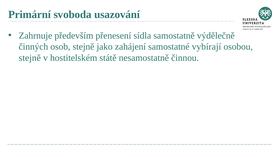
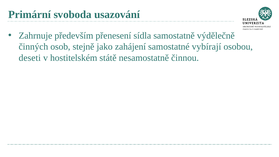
stejně: stejně -> deseti (30, 58)
